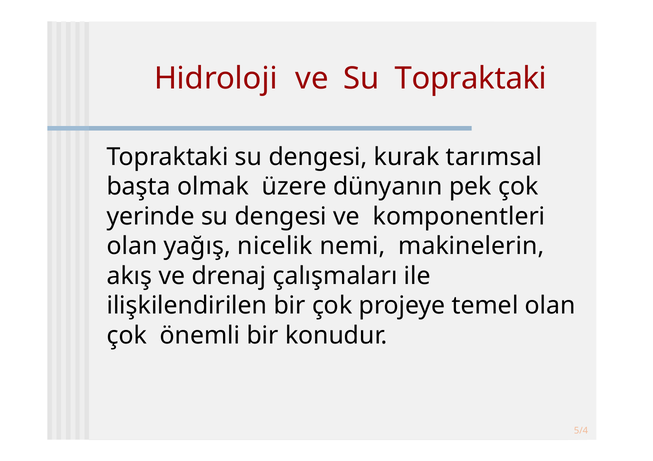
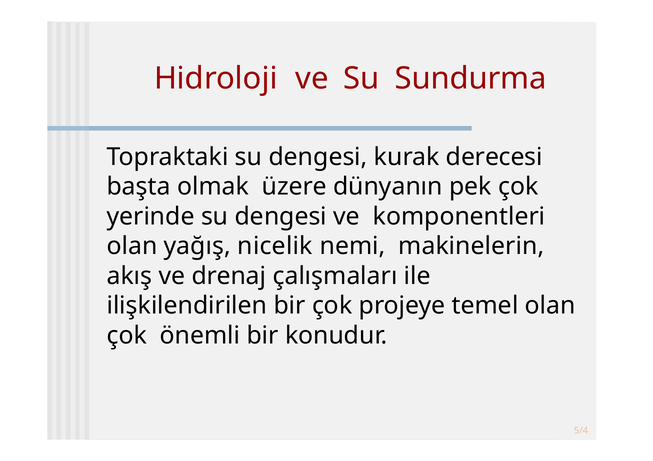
Su Topraktaki: Topraktaki -> Sundurma (471, 79)
tarımsal: tarımsal -> derecesi (494, 157)
